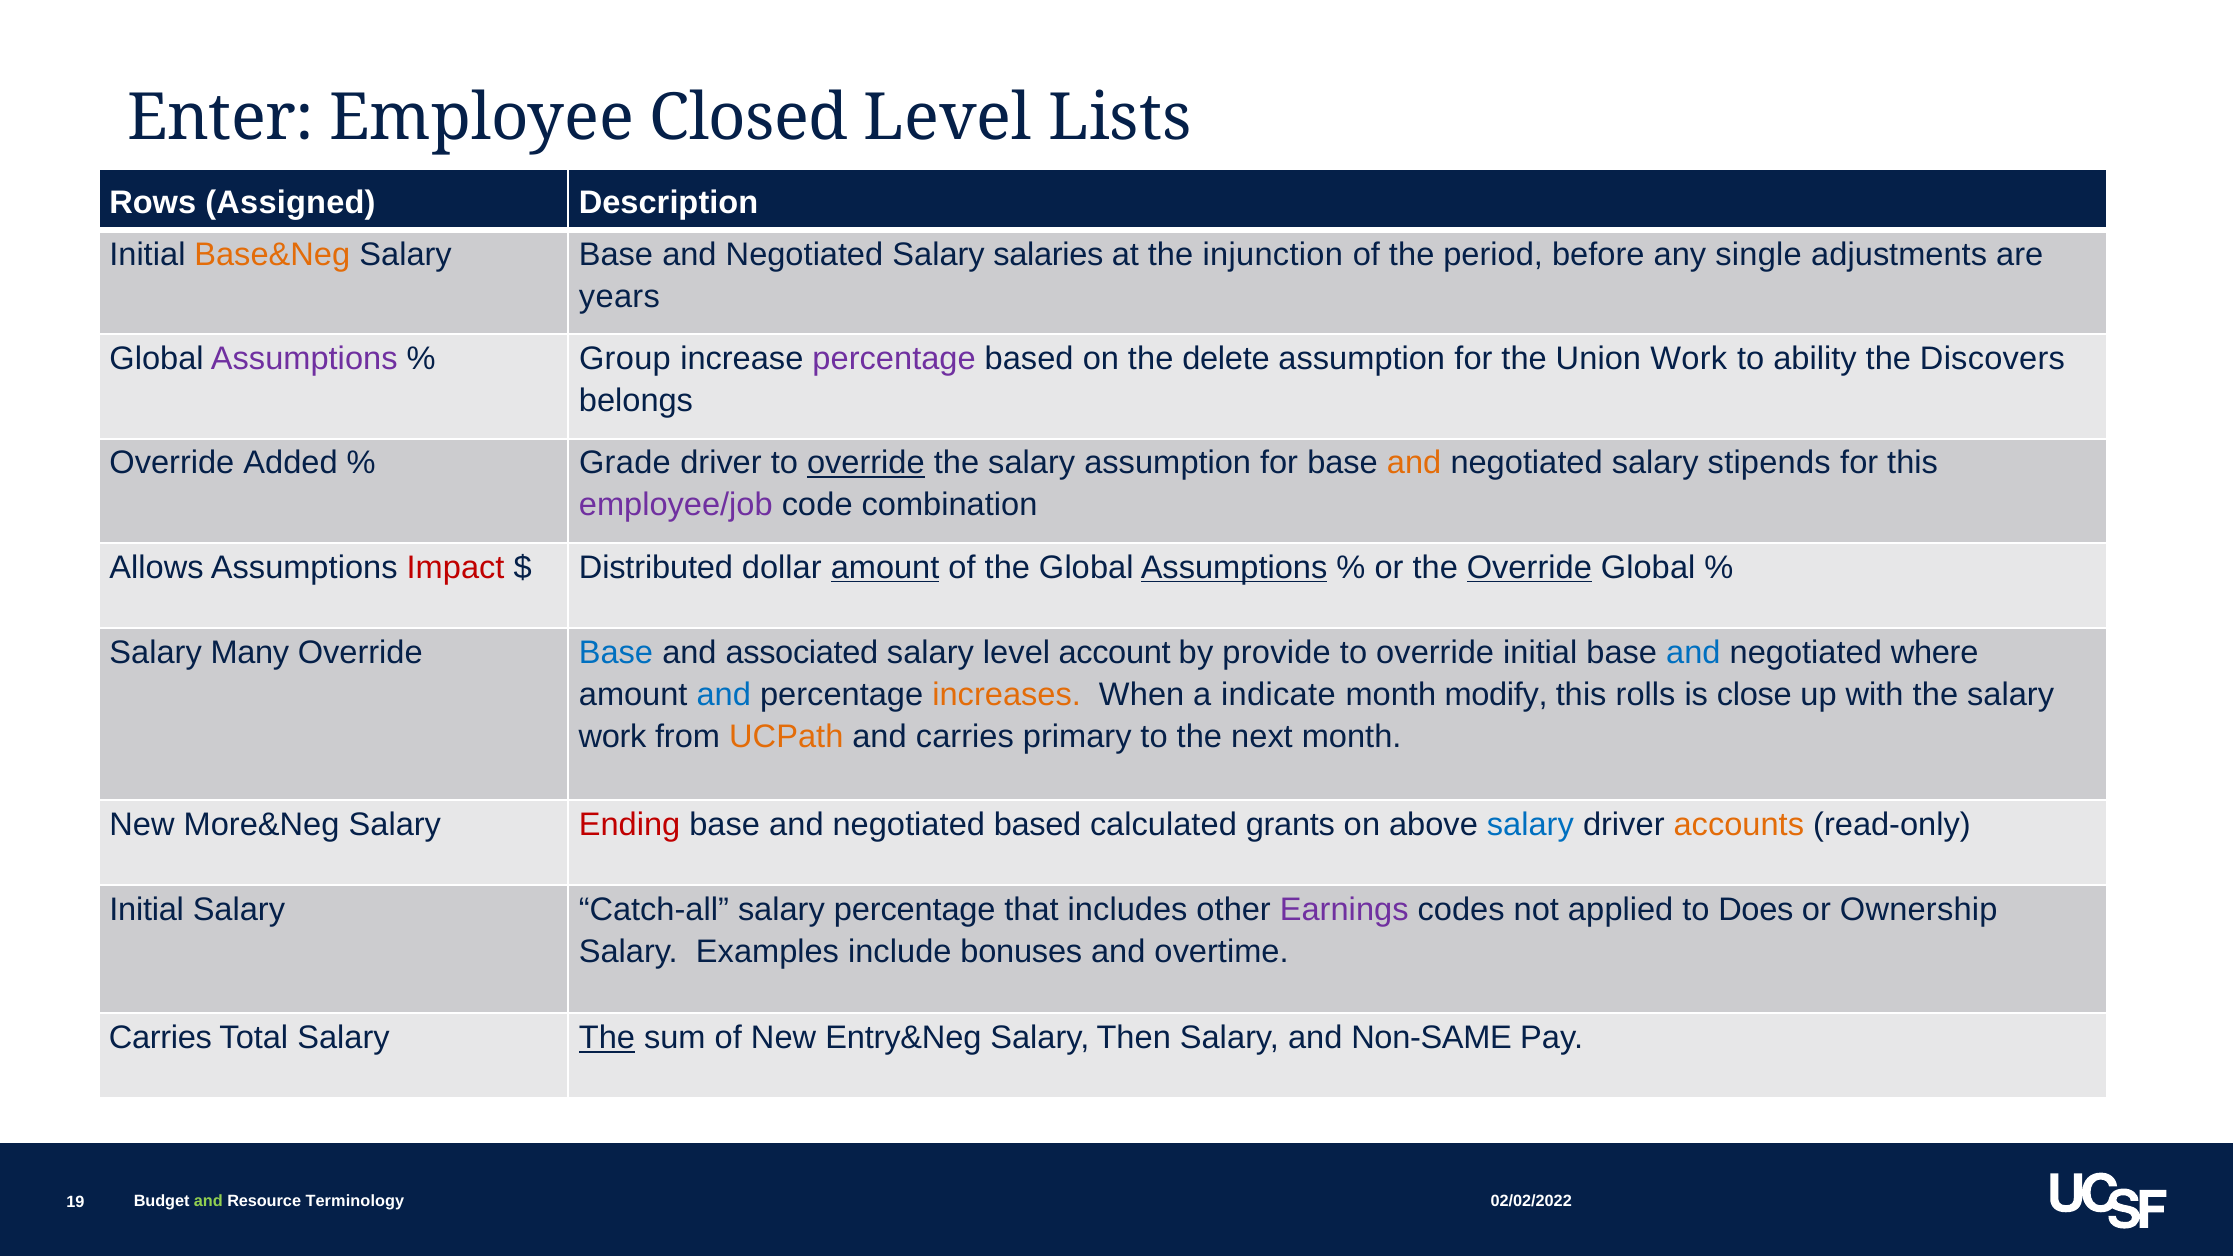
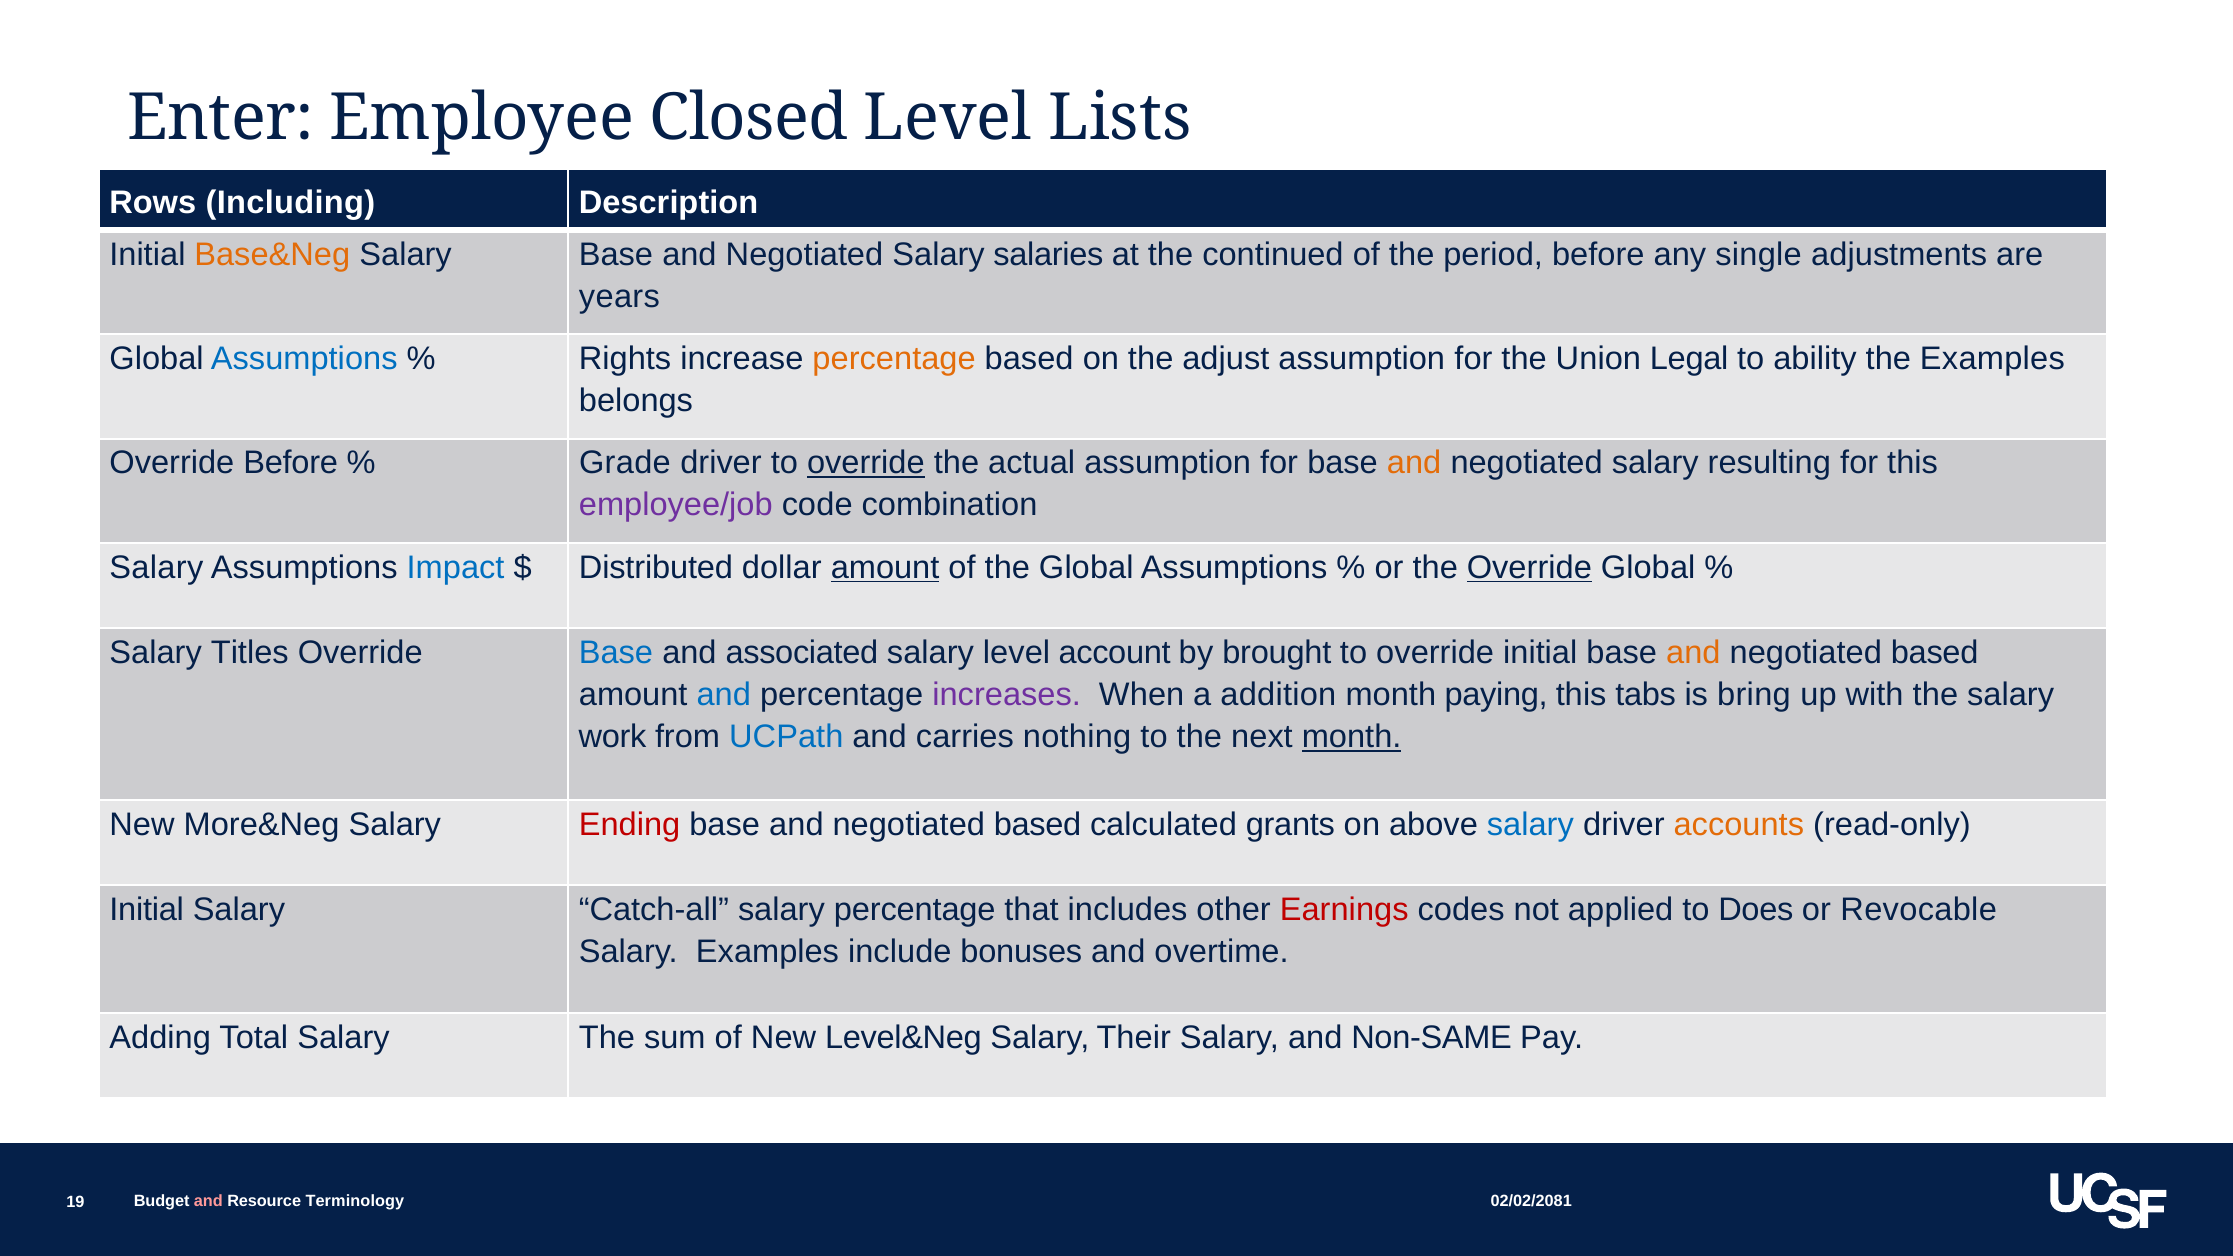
Assigned: Assigned -> Including (290, 203)
injunction: injunction -> continued (1273, 254)
Assumptions colour: purple -> blue (304, 359)
Group: Group -> Rights (625, 359)
percentage colour: purple -> orange (894, 359)
delete: delete -> adjust (1226, 359)
Union Work: Work -> Legal (1689, 359)
the Discovers: Discovers -> Examples (1992, 359)
Override Added: Added -> Before (291, 463)
salary: salary -> actual (1032, 463)
stipends: stipends -> resulting (1769, 463)
Allows: Allows -> Salary (156, 567)
Impact colour: red -> blue (456, 567)
Assumptions underline: present -> none (1234, 567)
Many: Many -> Titles (250, 652)
provide: provide -> brought (1277, 652)
and colour: blue -> orange (1693, 652)
where: where -> based (1935, 652)
increases colour: orange -> purple (1007, 694)
indicate: indicate -> addition (1278, 694)
modify: modify -> paying (1496, 694)
rolls: rolls -> tabs (1646, 694)
close: close -> bring (1754, 694)
UCPath colour: orange -> blue (786, 737)
primary: primary -> nothing (1077, 737)
month underline: none -> present (1352, 737)
Earnings colour: purple -> red (1344, 909)
Ownership: Ownership -> Revocable (1919, 909)
Carries: Carries -> Adding (160, 1038)
The underline: present -> none (607, 1038)
Entry&Neg: Entry&Neg -> Level&Neg (903, 1038)
Then: Then -> Their (1134, 1038)
02/02/2022: 02/02/2022 -> 02/02/2081 (1531, 1201)
and colour: light green -> pink (208, 1202)
